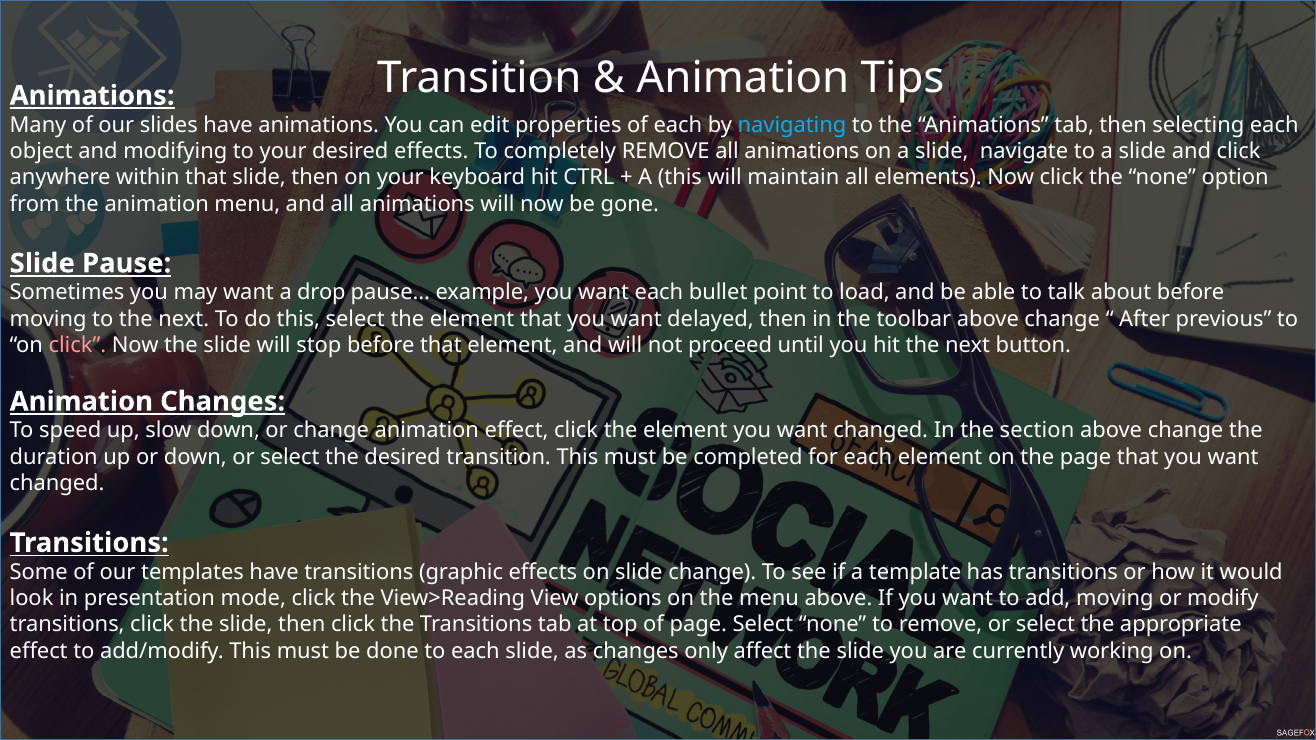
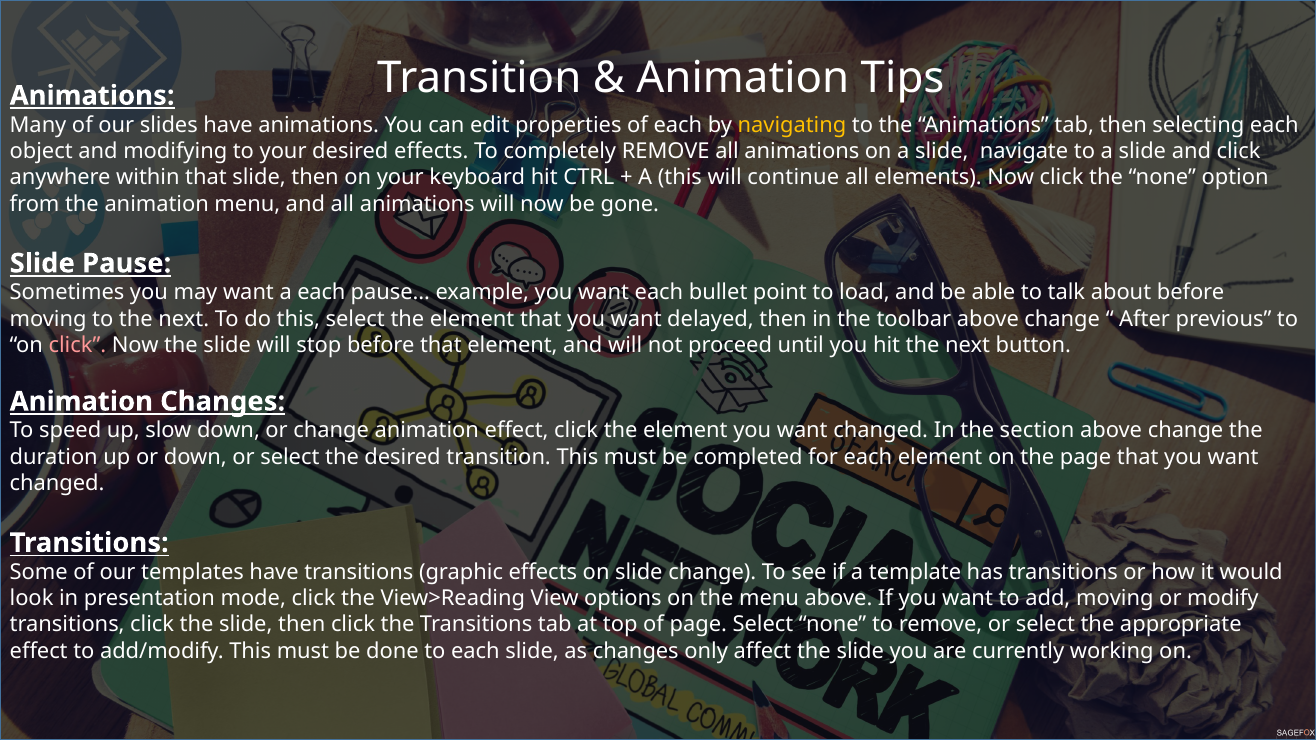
navigating colour: light blue -> yellow (792, 125)
maintain: maintain -> continue (793, 178)
a drop: drop -> each (321, 293)
